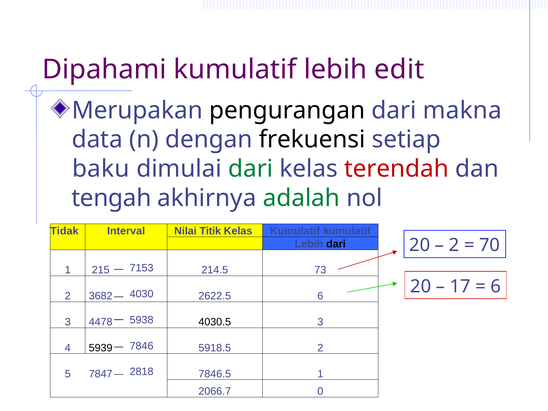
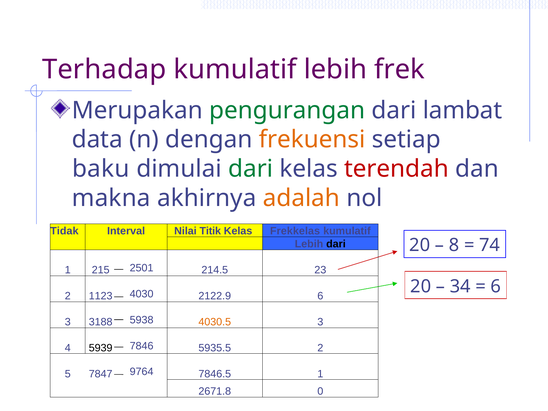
Dipahami: Dipahami -> Terhadap (104, 69)
edit: edit -> frek (399, 69)
pengurangan colour: black -> green (287, 110)
makna: makna -> lambat (463, 110)
frekuensi colour: black -> orange (312, 140)
tengah: tengah -> makna (111, 198)
adalah colour: green -> orange (301, 198)
Kelas Kumulatif: Kumulatif -> Frekkelas (295, 231)
2: 2 -> 8 (454, 245)
70: 70 -> 74 (490, 245)
7153: 7153 -> 2501 (142, 268)
73: 73 -> 23 (320, 270)
17: 17 -> 34 (460, 286)
3682: 3682 -> 1123 (101, 296)
2622.5: 2622.5 -> 2122.9 (215, 296)
4478: 4478 -> 3188 (101, 322)
4030.5 colour: black -> orange (215, 322)
5918.5: 5918.5 -> 5935.5 (215, 348)
2818: 2818 -> 9764 (142, 372)
2066.7: 2066.7 -> 2671.8 (215, 391)
